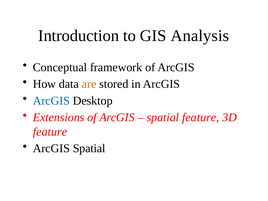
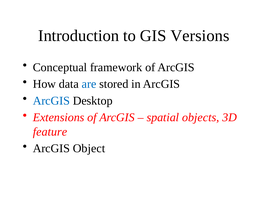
Analysis: Analysis -> Versions (200, 36)
are colour: orange -> blue (89, 84)
spatial feature: feature -> objects (201, 117)
ArcGIS Spatial: Spatial -> Object (89, 148)
